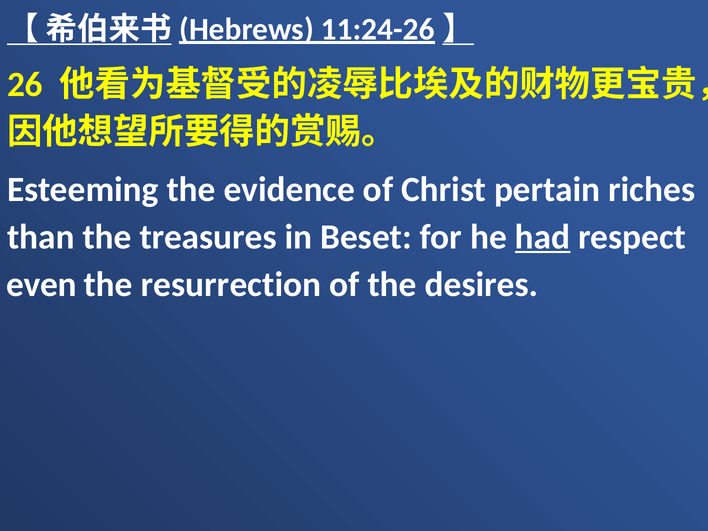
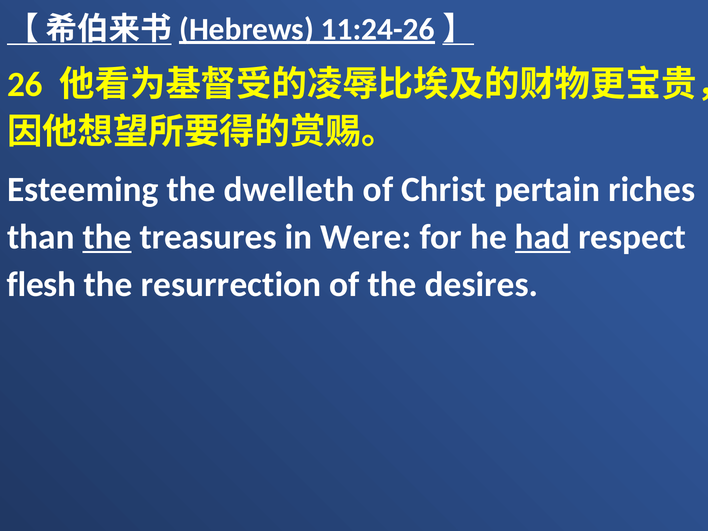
evidence: evidence -> dwelleth (289, 189)
the underline: none -> present (107, 237)
Beset: Beset -> Were (366, 237)
even: even -> flesh (42, 285)
